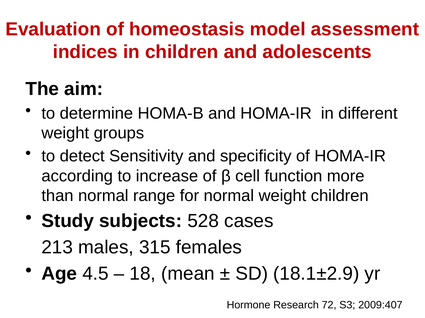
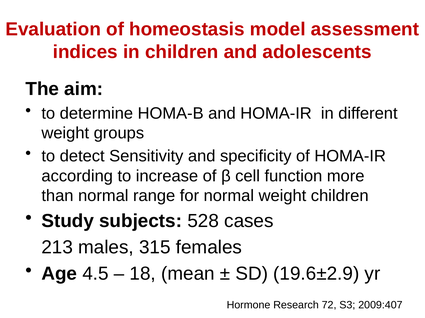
18.1±2.9: 18.1±2.9 -> 19.6±2.9 (316, 274)
